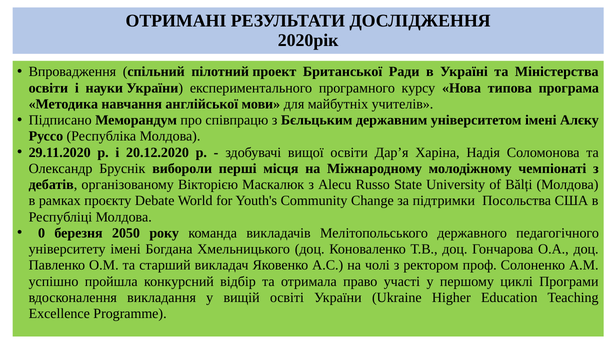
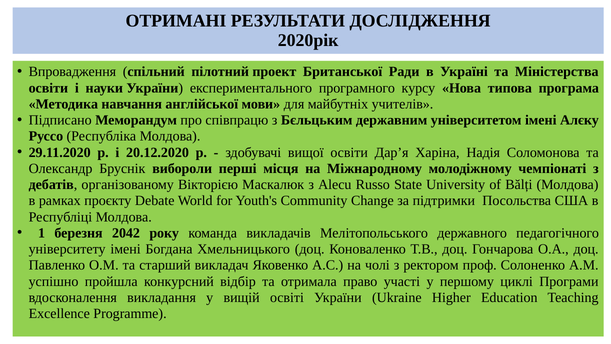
0: 0 -> 1 (42, 233)
2050: 2050 -> 2042 (126, 233)
